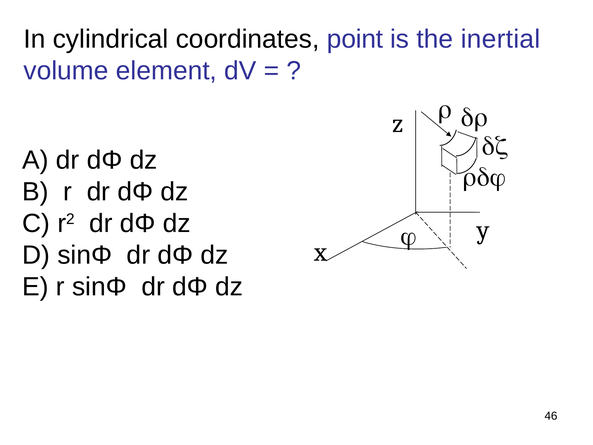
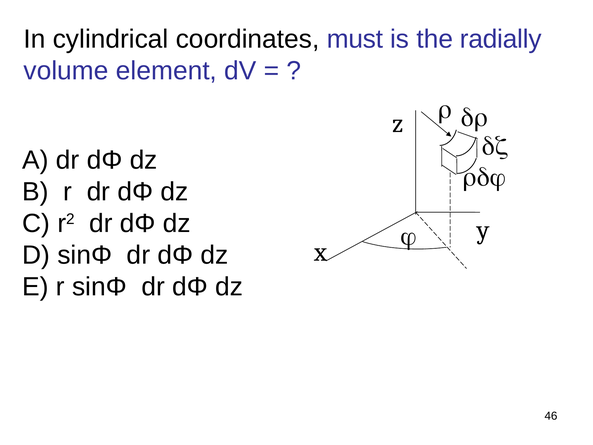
point: point -> must (355, 39)
inertial: inertial -> radially (501, 39)
